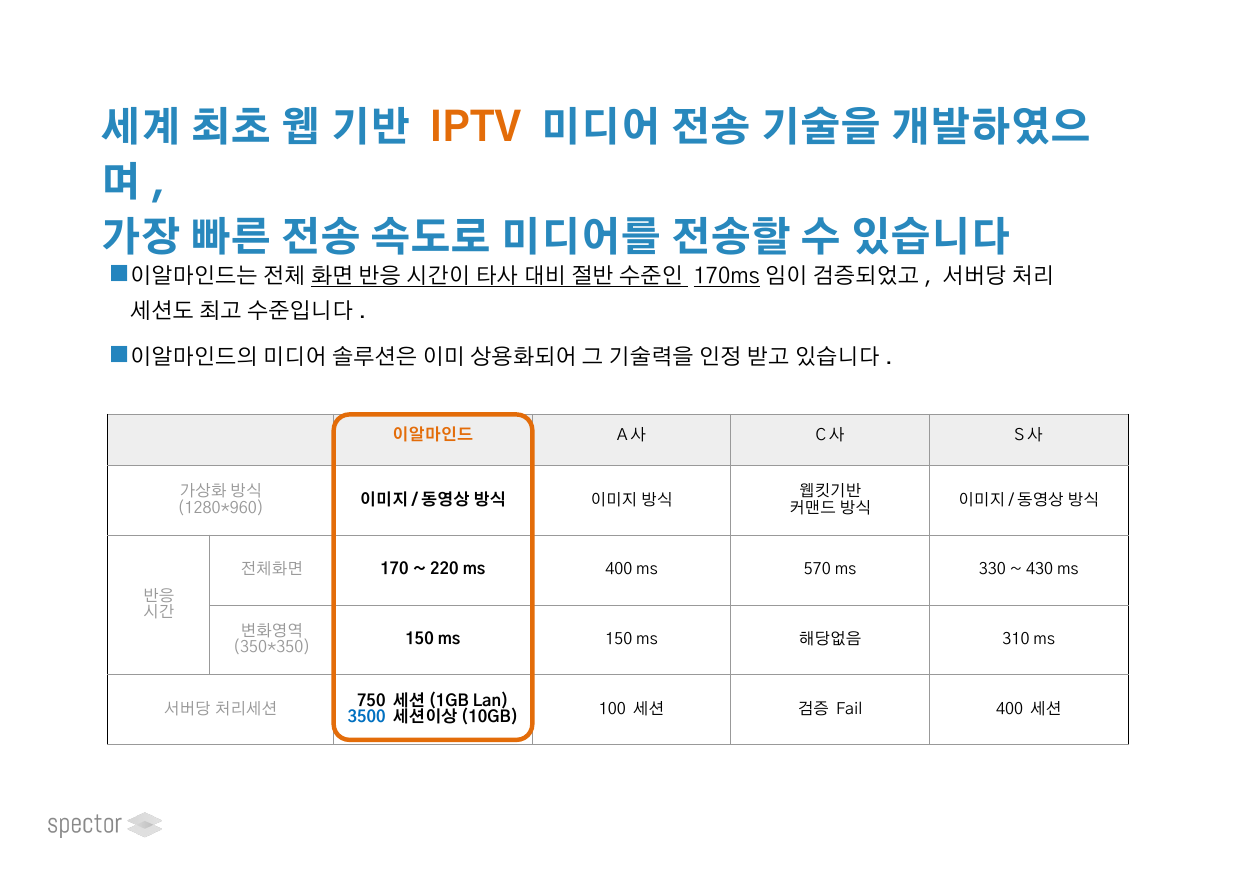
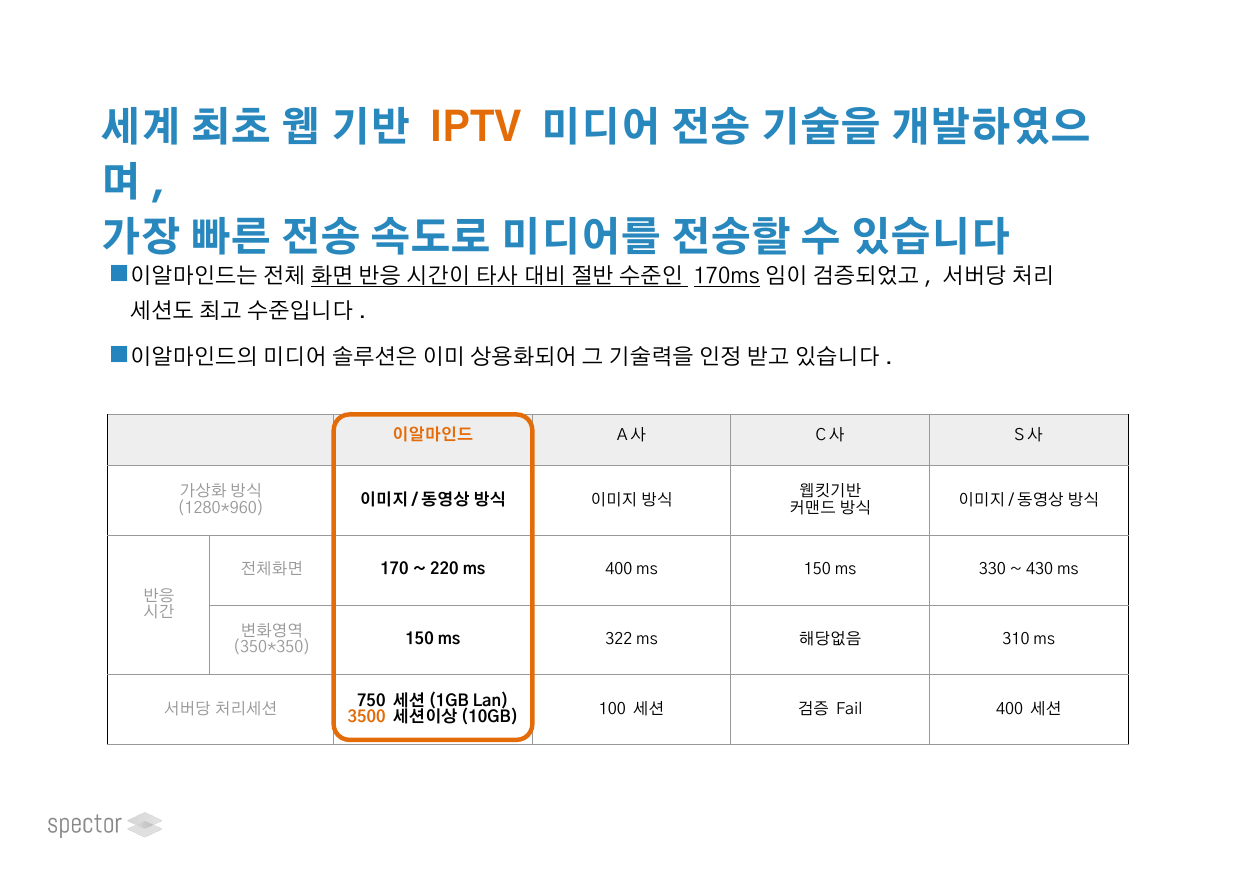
ms 570: 570 -> 150 (817, 569)
ms 150: 150 -> 322 (619, 639)
3500 colour: blue -> orange (367, 717)
